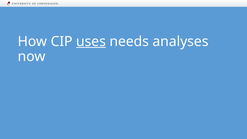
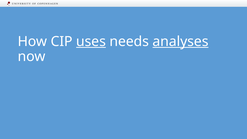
analyses underline: none -> present (180, 41)
